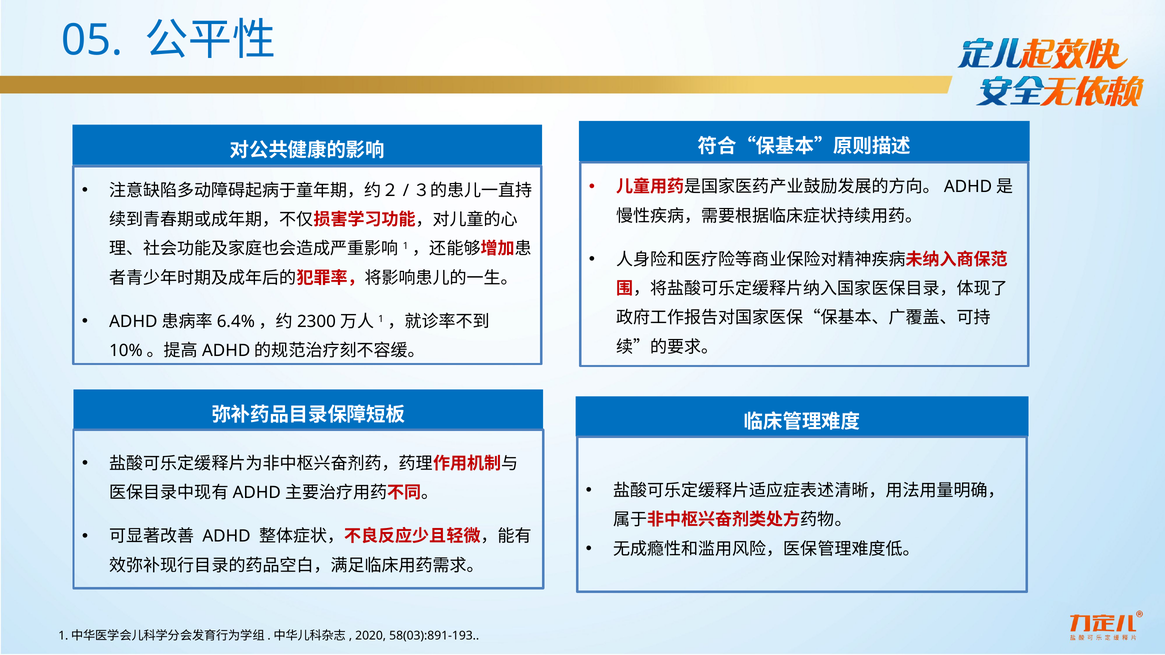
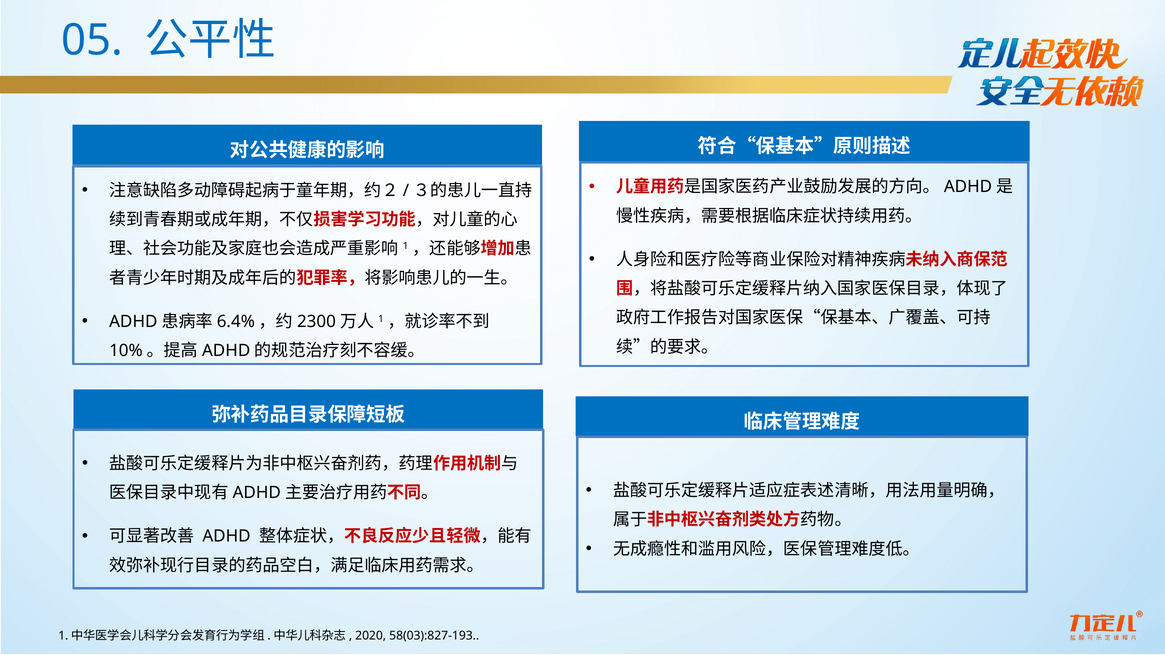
58(03):891-193: 58(03):891-193 -> 58(03):827-193 (434, 636)
